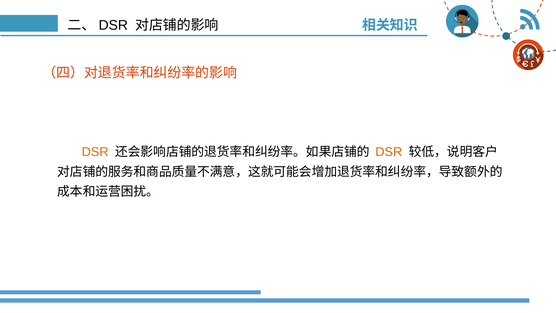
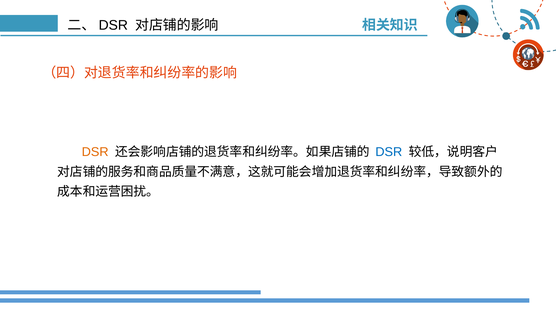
DSR colour: orange -> blue (389, 152)
